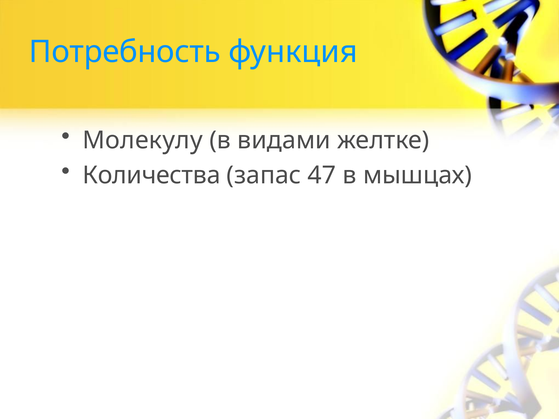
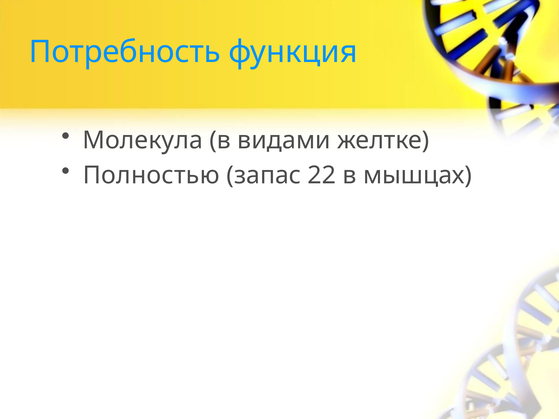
Молекулу: Молекулу -> Молекула (143, 141)
Количества: Количества -> Полностью (151, 175)
47: 47 -> 22 (322, 175)
